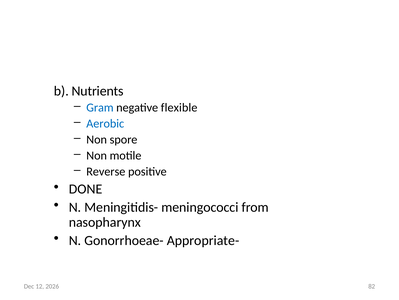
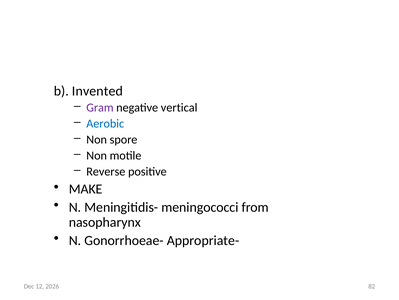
Nutrients: Nutrients -> Invented (97, 91)
Gram colour: blue -> purple (100, 107)
flexible: flexible -> vertical (179, 107)
DONE: DONE -> MAKE (86, 189)
